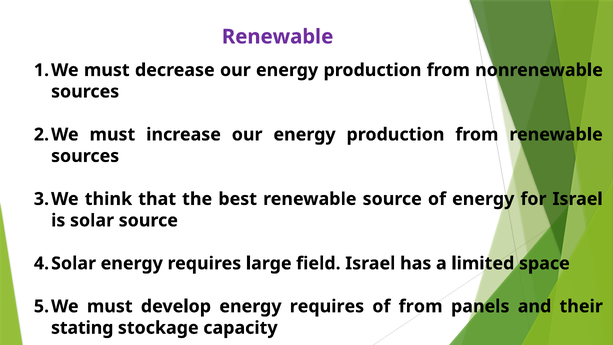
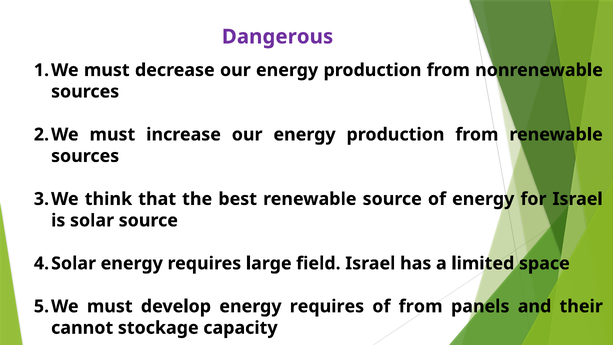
Renewable: Renewable -> Dangerous (278, 37)
stating: stating -> cannot (82, 328)
